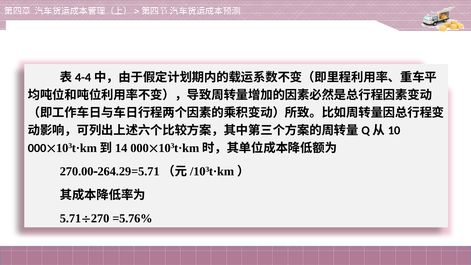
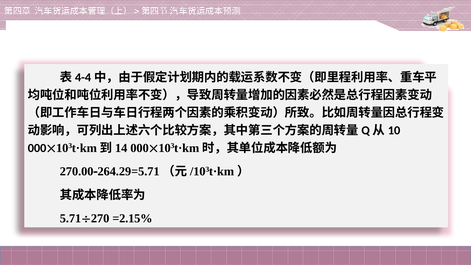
=5.76%: =5.76% -> =2.15% (132, 219)
